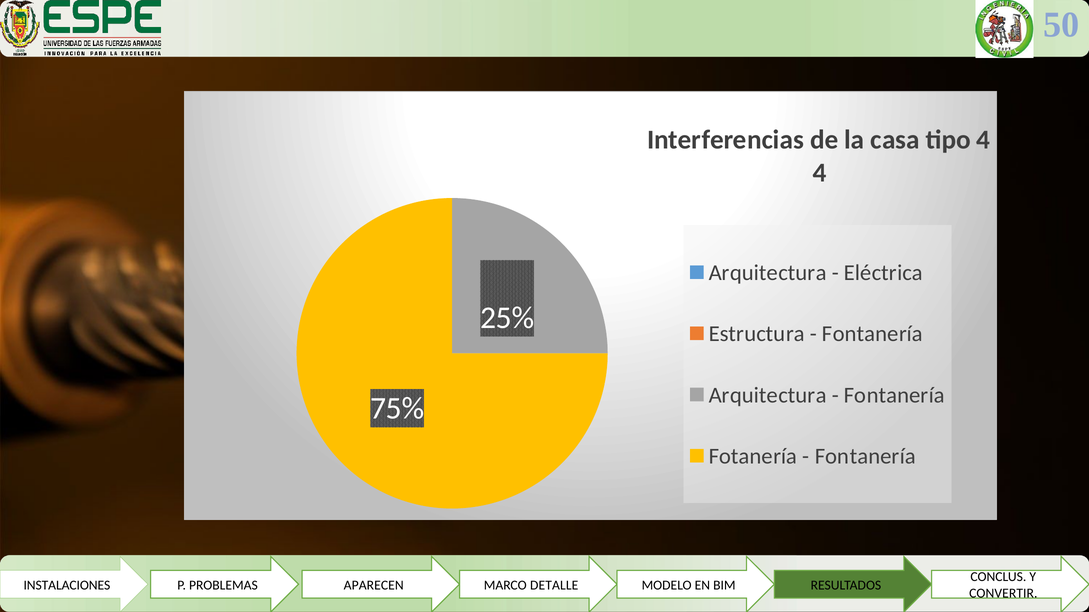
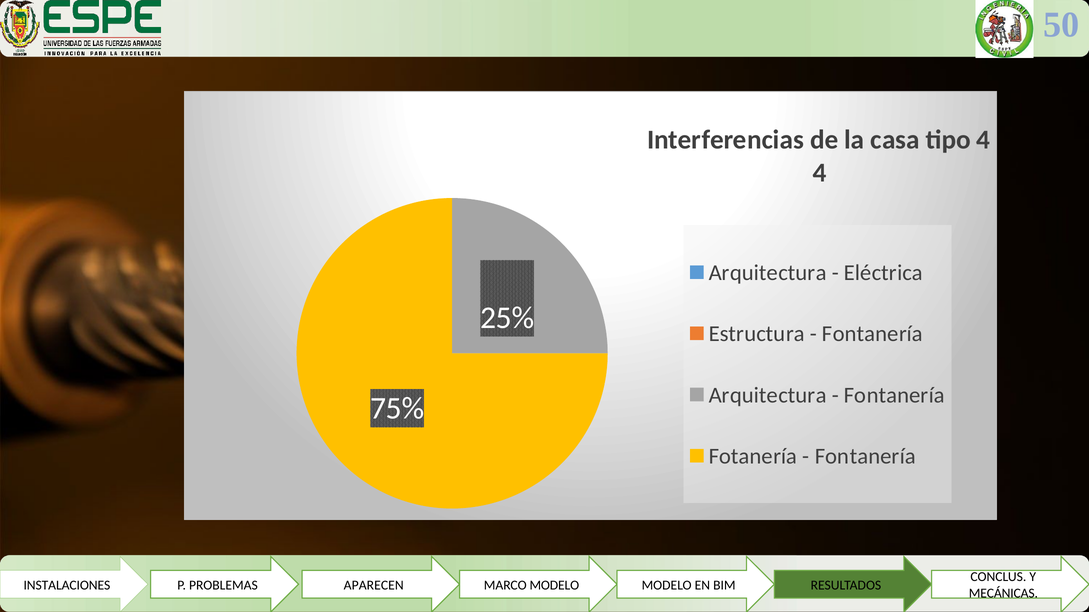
MARCO DETALLE: DETALLE -> MODELO (554, 586)
CONVERTIR: CONVERTIR -> MECÁNICAS (1003, 594)
